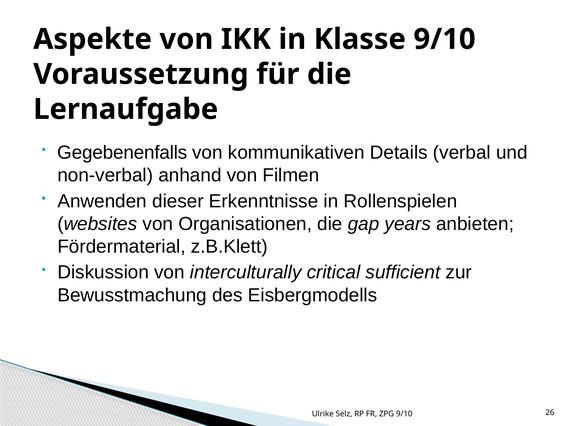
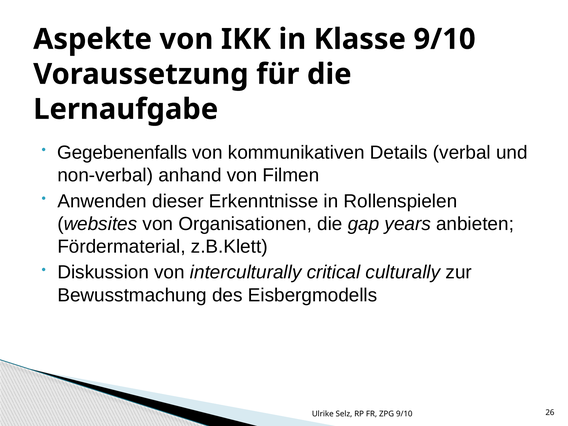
sufficient: sufficient -> culturally (403, 272)
